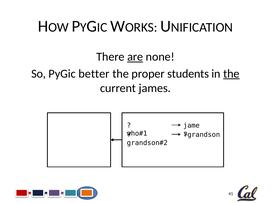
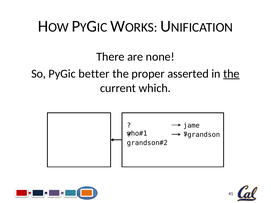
are underline: present -> none (135, 57)
students: students -> asserted (188, 74)
james: james -> which (155, 88)
